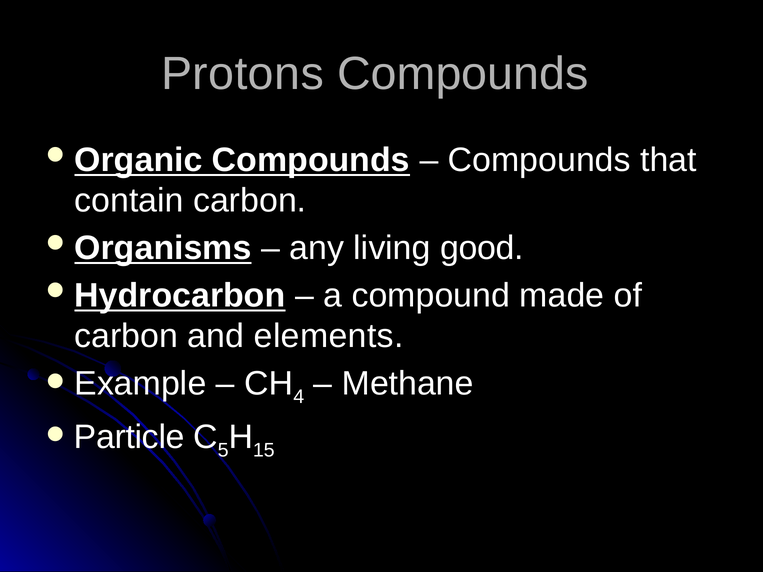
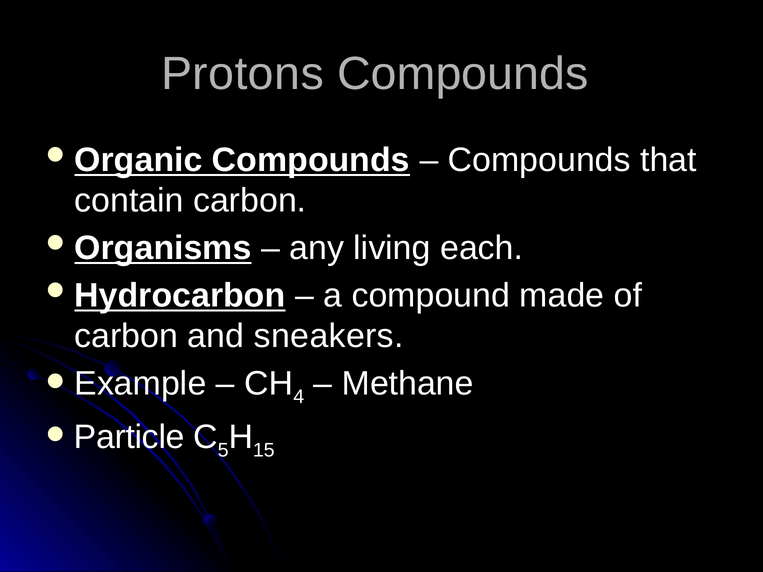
good: good -> each (482, 248)
elements: elements -> sneakers (329, 336)
